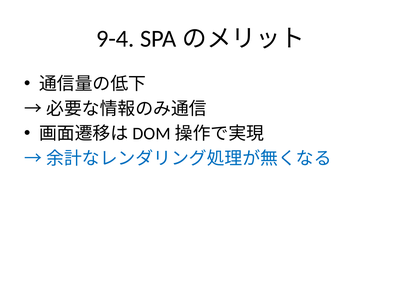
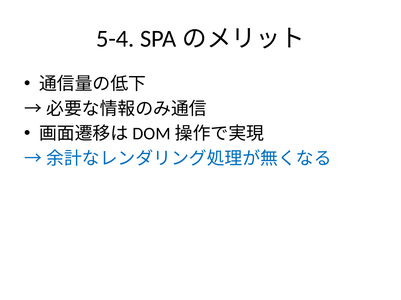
9-4: 9-4 -> 5-4 (115, 39)
